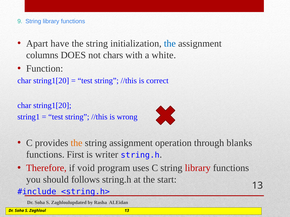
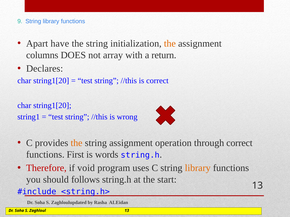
the colour: blue -> orange (170, 44)
chars: chars -> array (113, 55)
white: white -> return (164, 55)
Function: Function -> Declares (45, 69)
through blanks: blanks -> correct (239, 143)
writer: writer -> words (107, 155)
library colour: red -> orange (198, 168)
